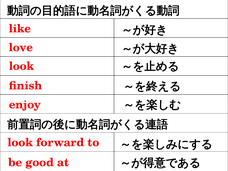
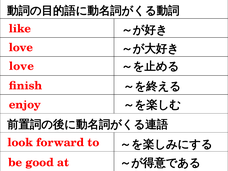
look: look -> love (22, 66)
